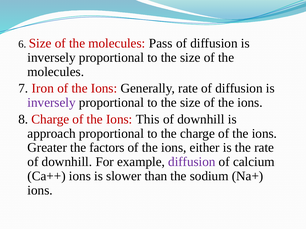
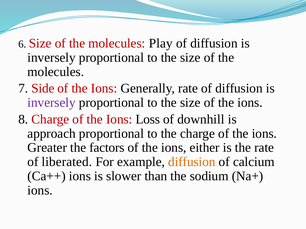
Pass: Pass -> Play (161, 43)
Iron: Iron -> Side (43, 89)
This: This -> Loss (148, 119)
downhill: downhill -> liberated (67, 162)
diffusion colour: purple -> orange (192, 162)
